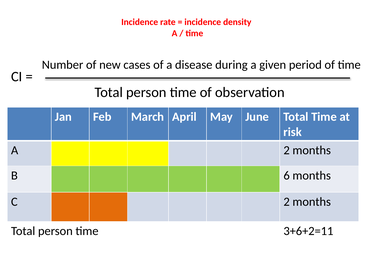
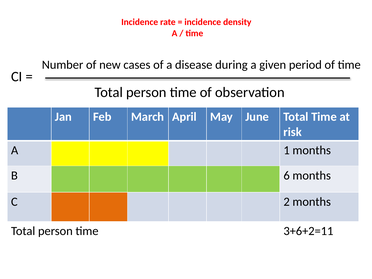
A 2: 2 -> 1 (287, 150)
